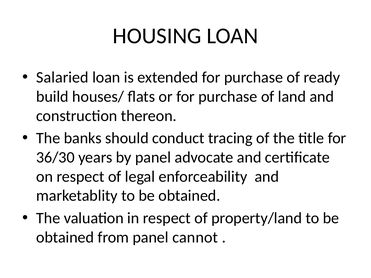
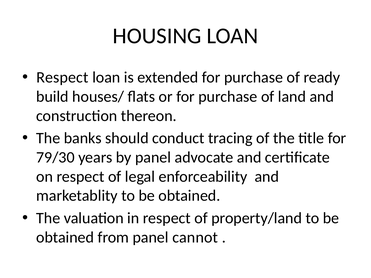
Salaried: Salaried -> Respect (62, 77)
36/30: 36/30 -> 79/30 (55, 157)
